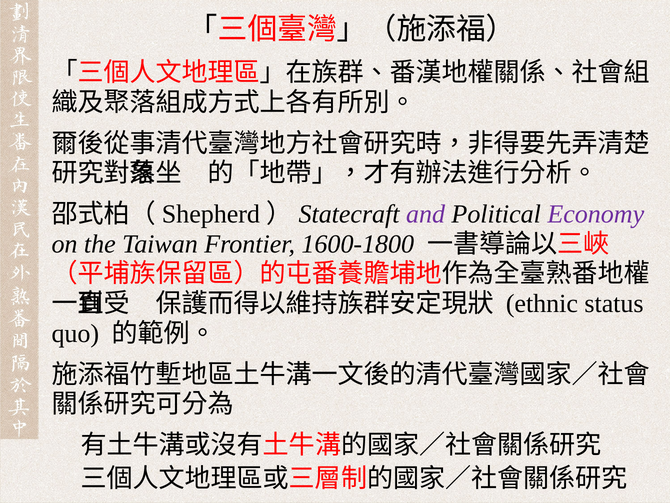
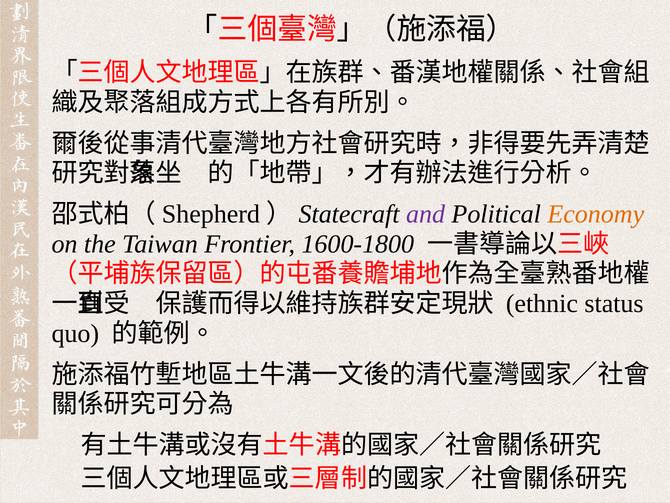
Economy colour: purple -> orange (596, 214)
